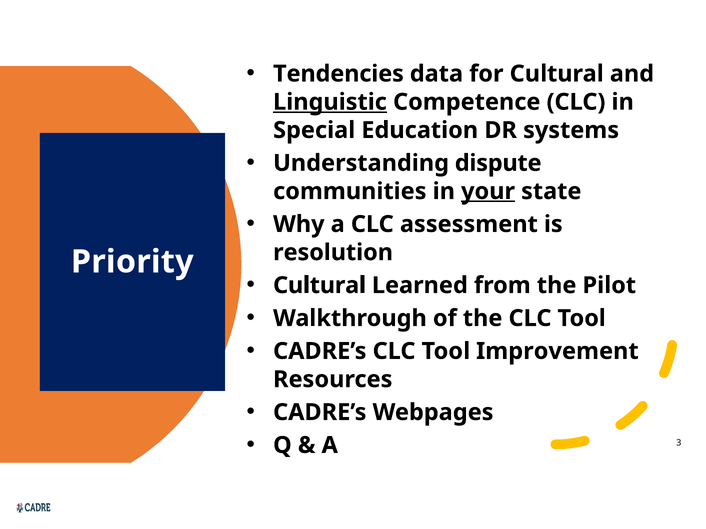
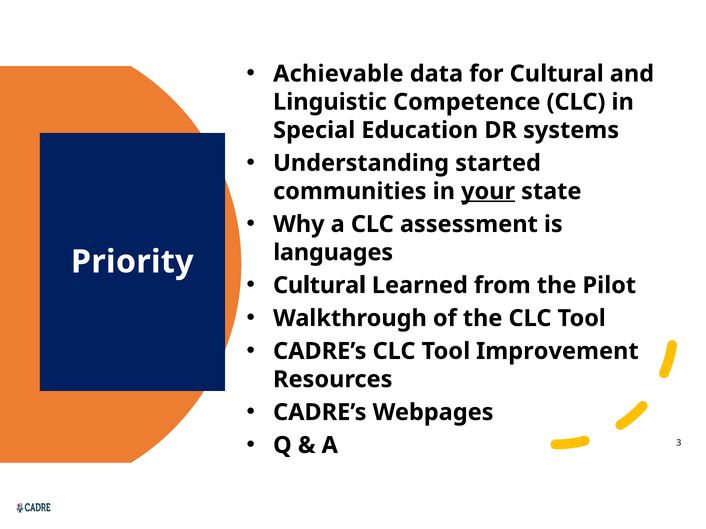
Tendencies: Tendencies -> Achievable (338, 74)
Linguistic underline: present -> none (330, 102)
dispute: dispute -> started (498, 163)
resolution: resolution -> languages (333, 253)
